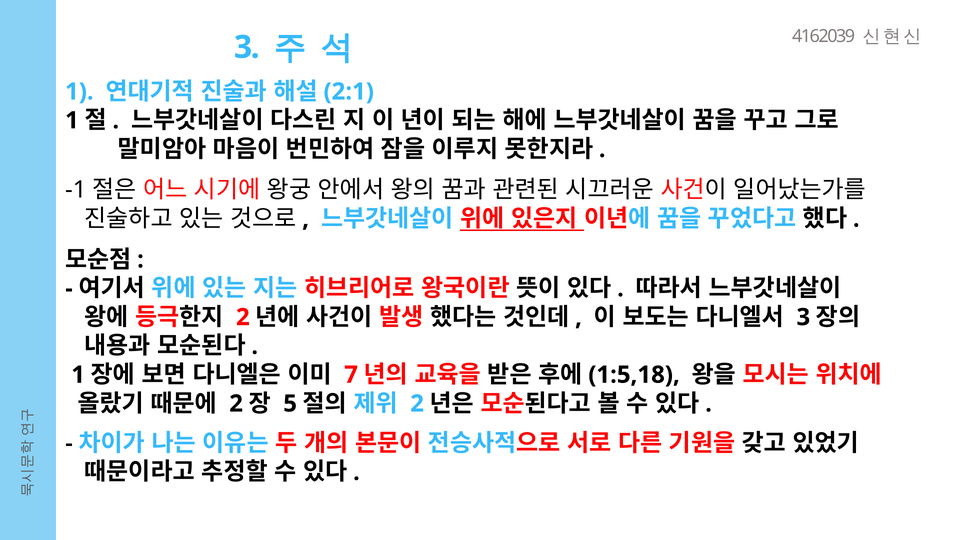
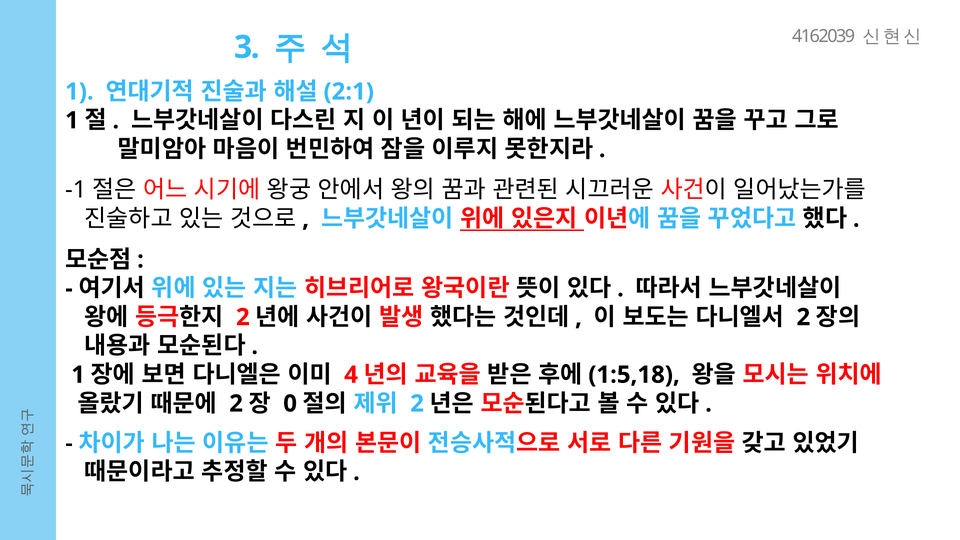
3: 3 -> 2 (803, 317)
7: 7 -> 4 (351, 375)
5: 5 -> 0 (290, 404)
